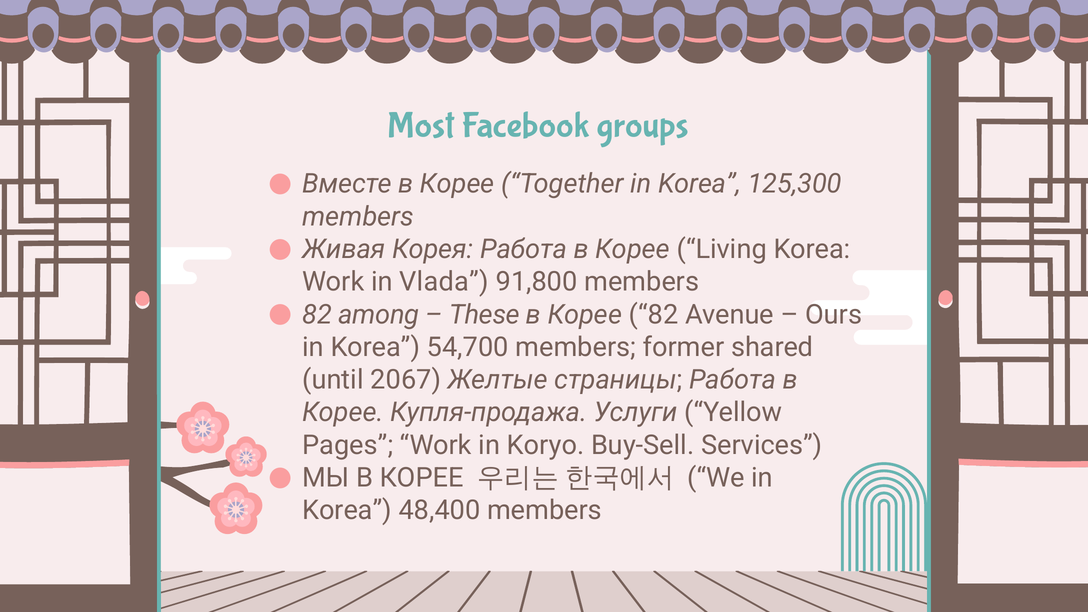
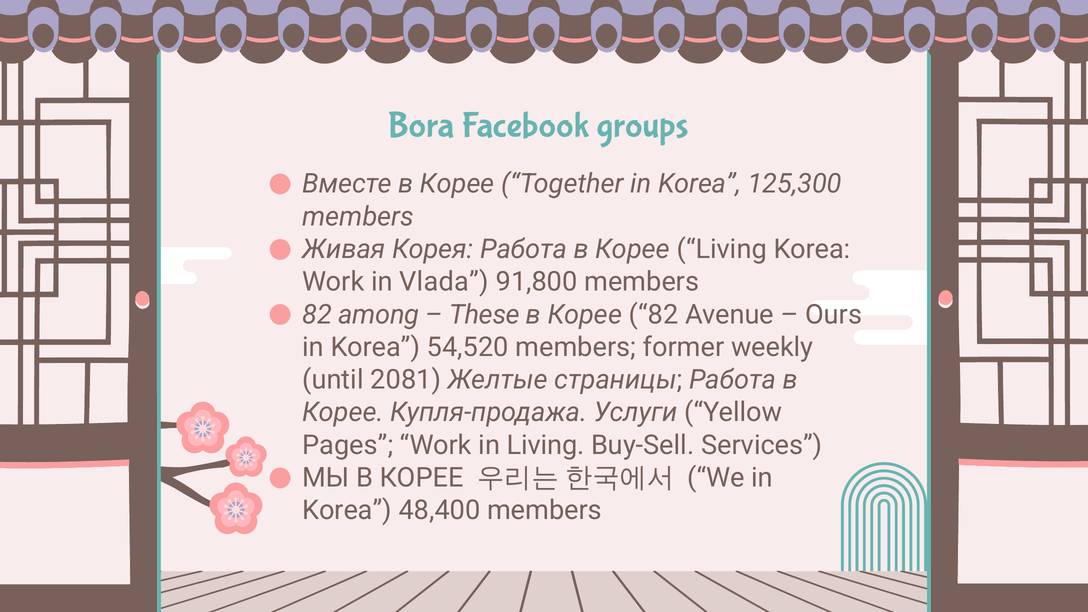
Most: Most -> Bora (421, 124)
54,700: 54,700 -> 54,520 (468, 347)
shared: shared -> weekly (772, 347)
2067: 2067 -> 2081 (406, 380)
in Koryo: Koryo -> Living (546, 445)
